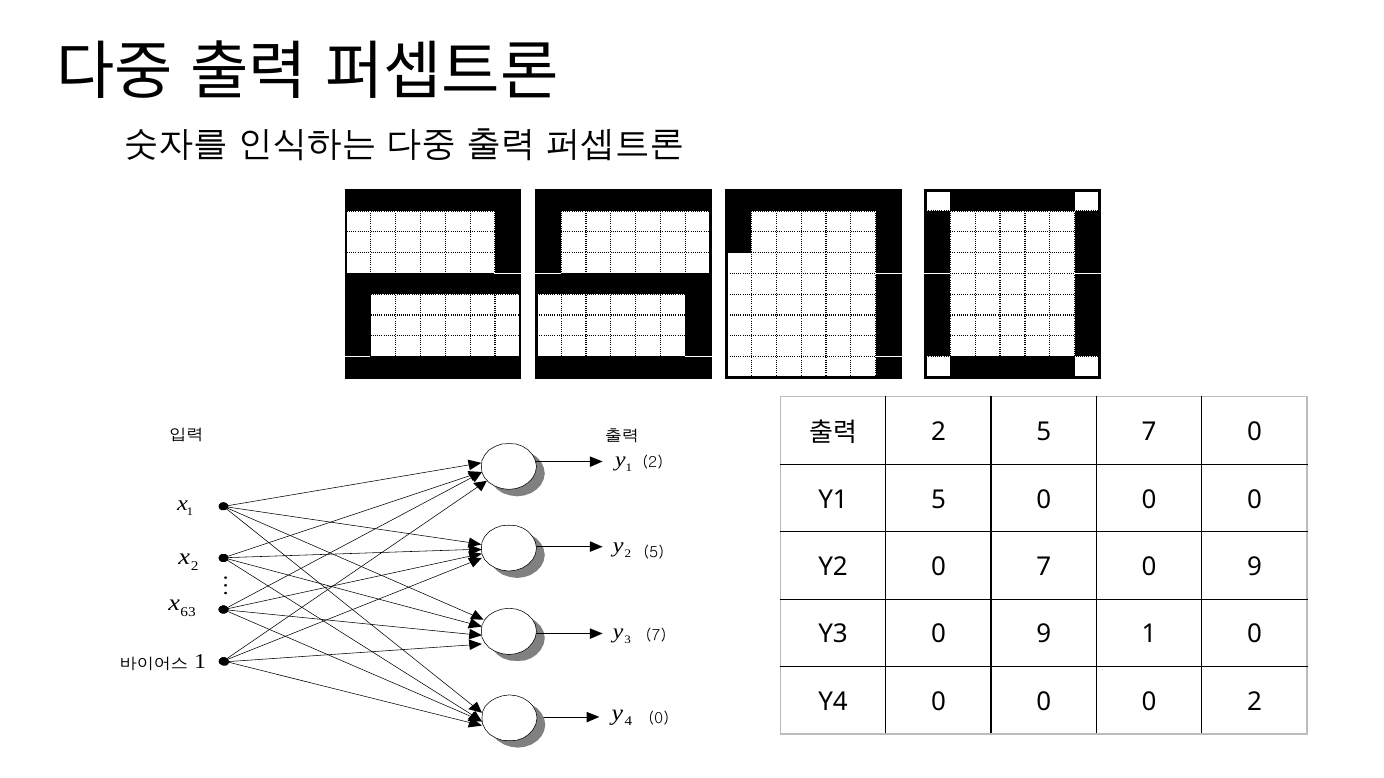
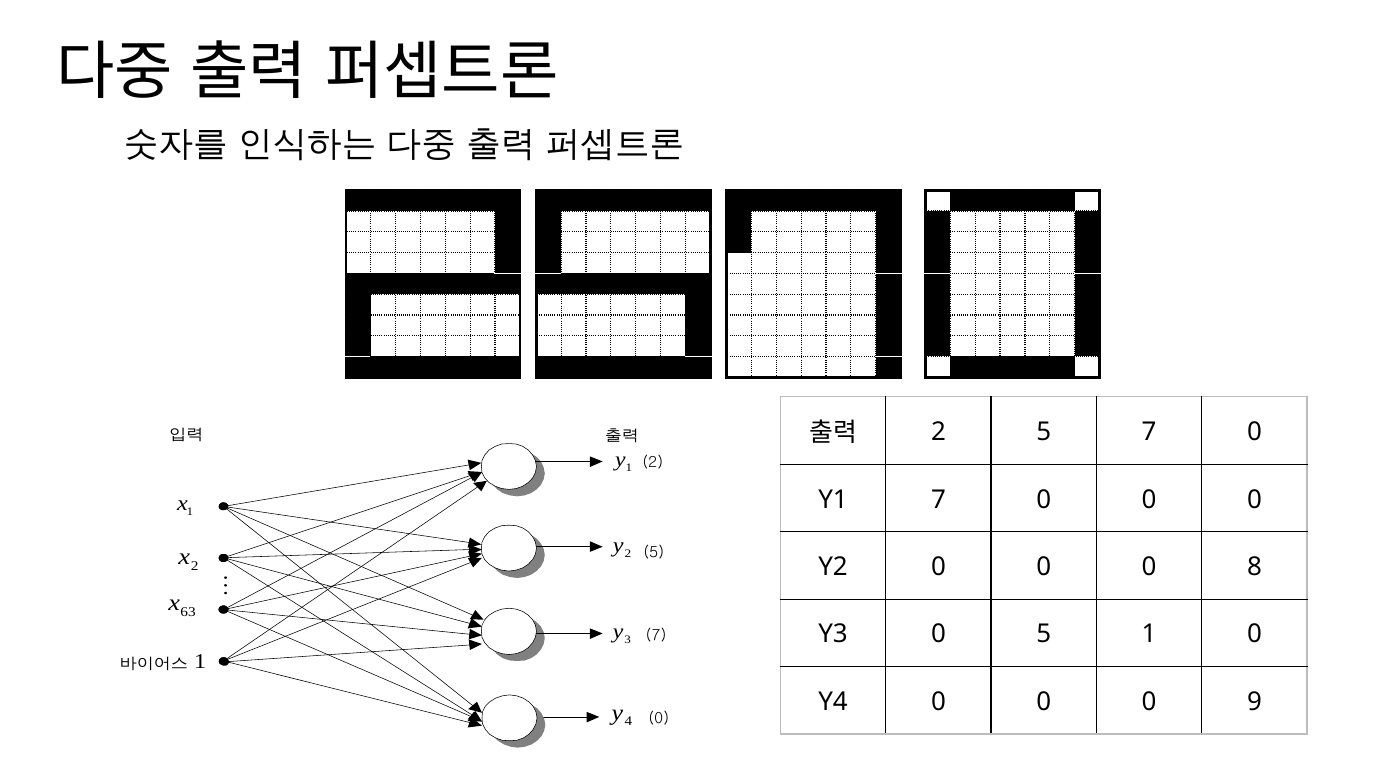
Y1 5: 5 -> 7 (939, 500)
Y2 0 7: 7 -> 0 (1044, 567)
9: 9 -> 8 (1254, 567)
Y3 0 9: 9 -> 5 (1044, 635)
0 0 2: 2 -> 9 (1254, 702)
